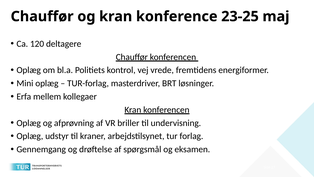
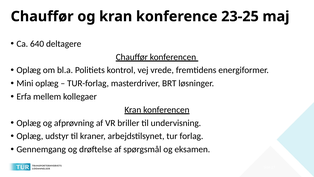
120: 120 -> 640 (37, 44)
